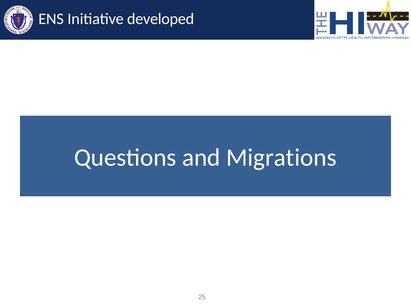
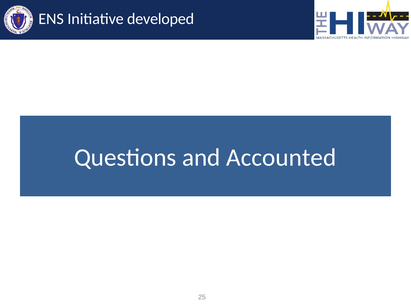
Migrations: Migrations -> Accounted (281, 158)
